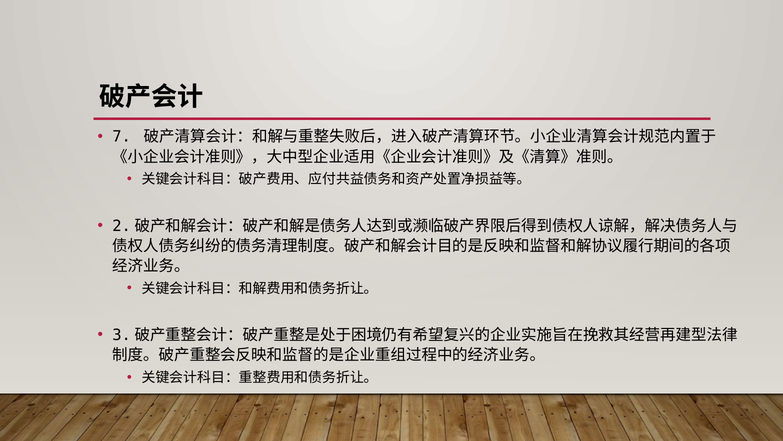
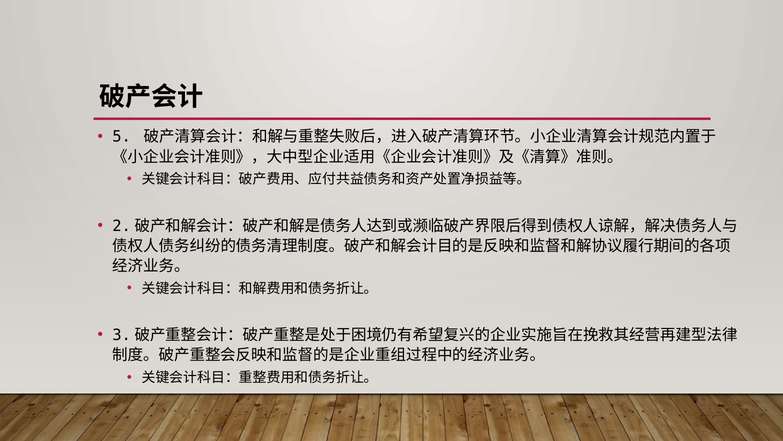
7: 7 -> 5 (122, 137)
